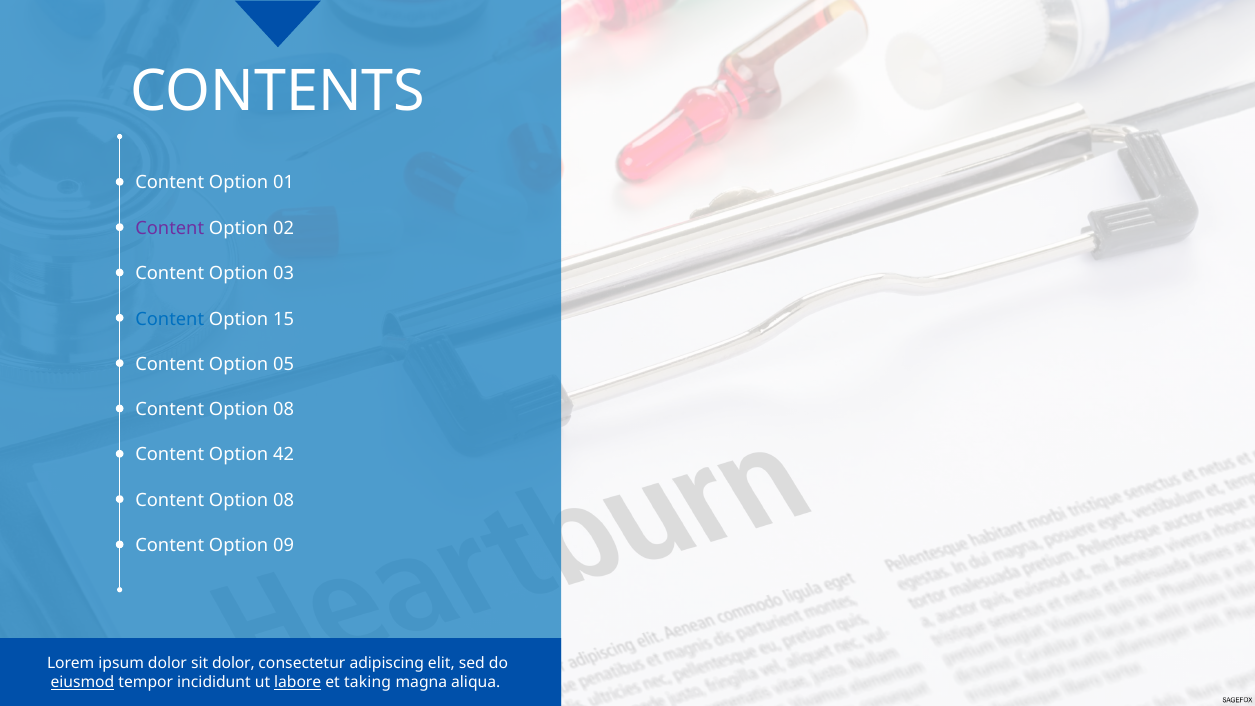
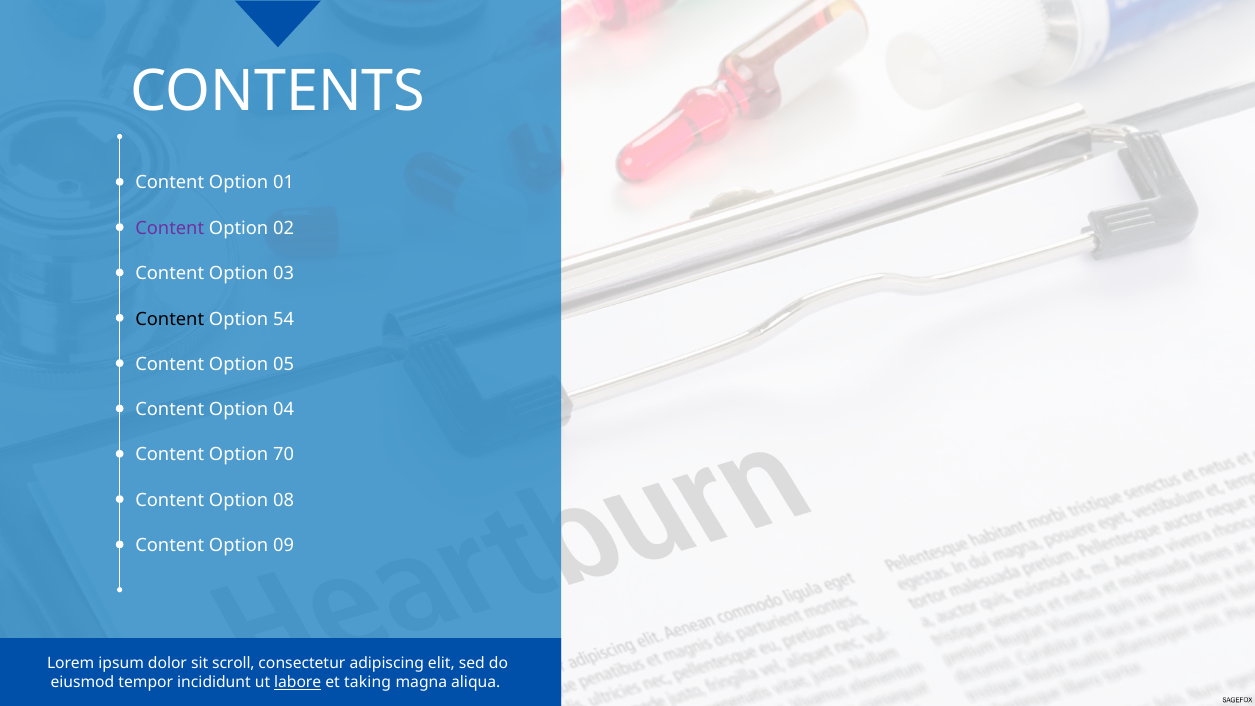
Content colour: blue -> black (170, 319)
15: 15 -> 54 (284, 319)
08: 08 -> 04 (284, 410)
42: 42 -> 70 (284, 455)
sit dolor: dolor -> scroll (233, 663)
eiusmod underline: present -> none (82, 682)
